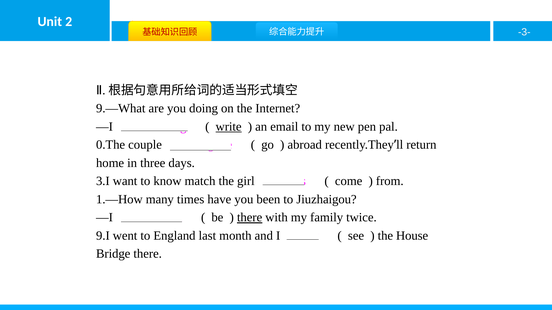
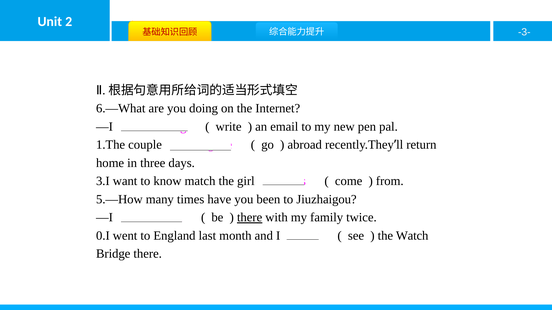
9.—What: 9.—What -> 6.—What (121, 109)
write underline: present -> none (229, 127)
0.The: 0.The -> 1.The (111, 145)
1.—How: 1.—How -> 5.—How (119, 200)
9.I: 9.I -> 0.I (103, 236)
House: House -> Watch (412, 236)
